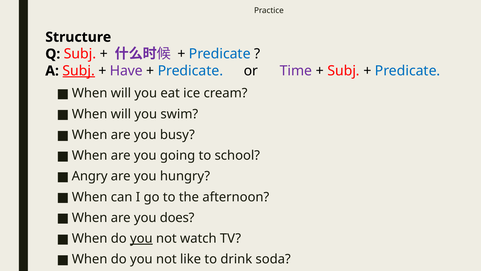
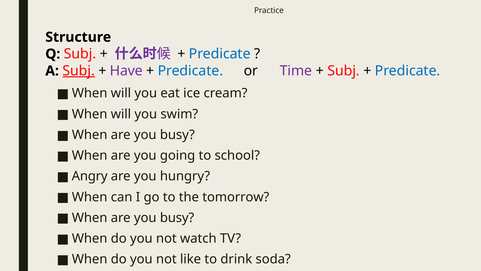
afternoon: afternoon -> tomorrow (236, 197)
does: does -> busy (177, 217)
you underline: present -> none (141, 238)
